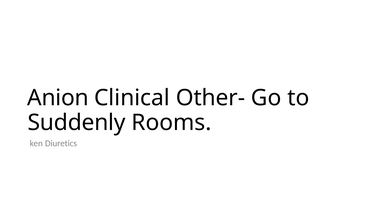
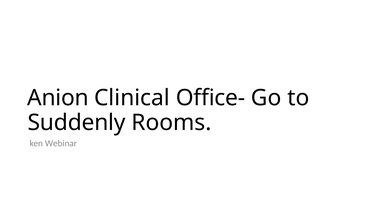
Other-: Other- -> Office- (211, 98)
Diuretics: Diuretics -> Webinar (61, 144)
